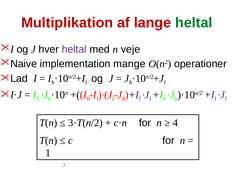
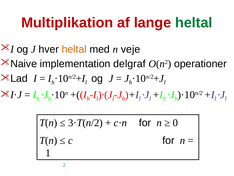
heltal colour: purple -> orange (74, 49)
mange: mange -> delgraf (129, 64)
4: 4 -> 0 (175, 122)
